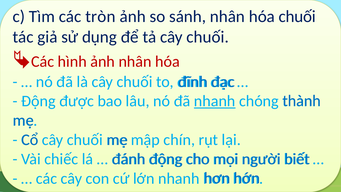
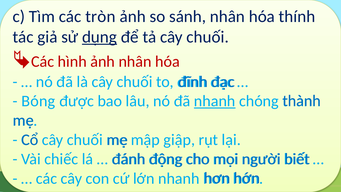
hóa chuối: chuối -> thính (297, 16)
dụng underline: none -> present (99, 37)
Động: Động -> Bóng (38, 101)
chín: chín -> giập (179, 140)
